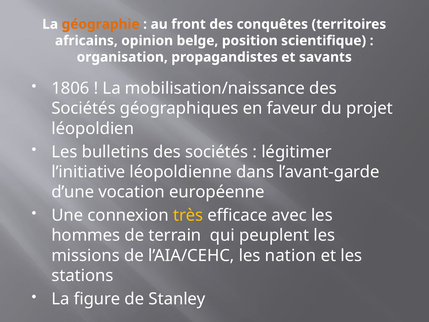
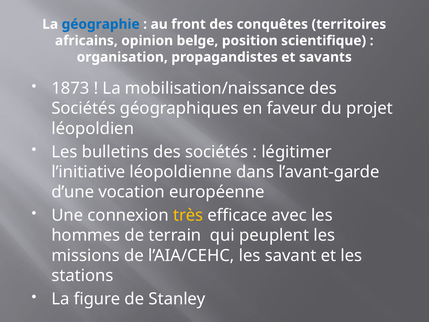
géographie colour: orange -> blue (101, 24)
1806: 1806 -> 1873 (70, 88)
nation: nation -> savant (291, 255)
